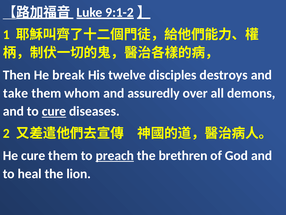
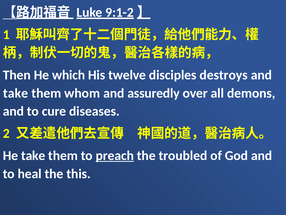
break: break -> which (69, 75)
cure underline: present -> none (54, 111)
He cure: cure -> take (33, 155)
brethren: brethren -> troubled (183, 155)
lion: lion -> this (79, 173)
